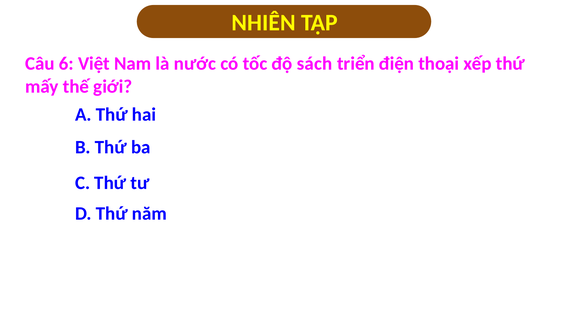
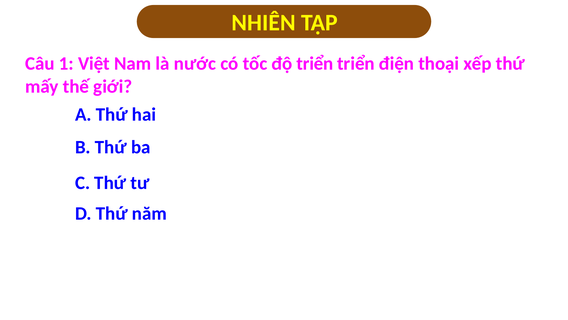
6: 6 -> 1 (66, 64)
độ sách: sách -> triển (315, 64)
